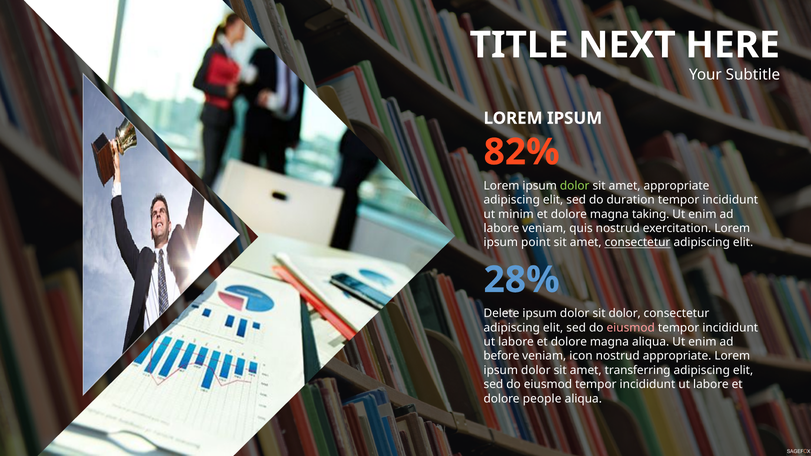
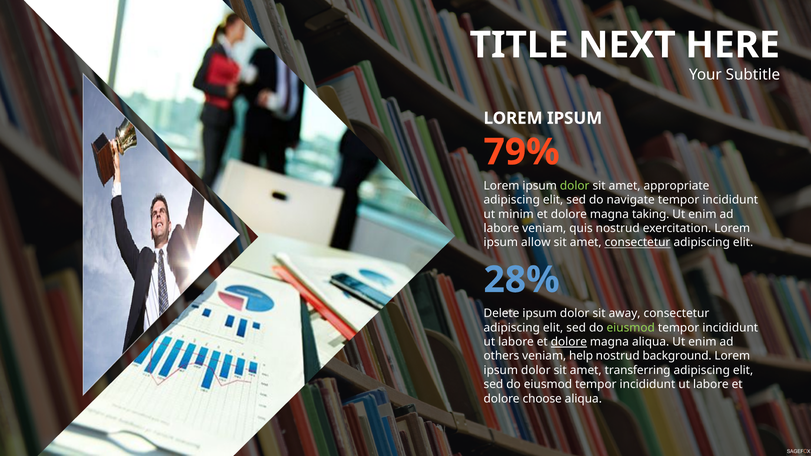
82%: 82% -> 79% (522, 152)
duration: duration -> navigate (631, 200)
point: point -> allow (536, 243)
sit dolor: dolor -> away (625, 314)
eiusmod colour: pink -> light green (631, 328)
dolore underline: none -> present (569, 342)
before: before -> others (501, 356)
icon: icon -> help (581, 356)
nostrud appropriate: appropriate -> background (677, 356)
people: people -> choose (542, 399)
